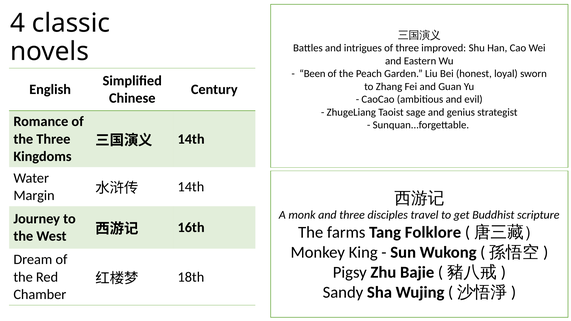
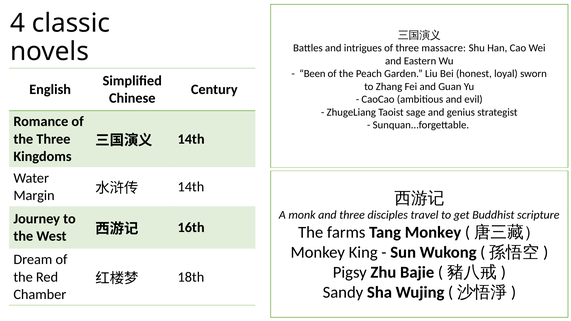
improved: improved -> massacre (444, 48)
Tang Folklore: Folklore -> Monkey (433, 233)
